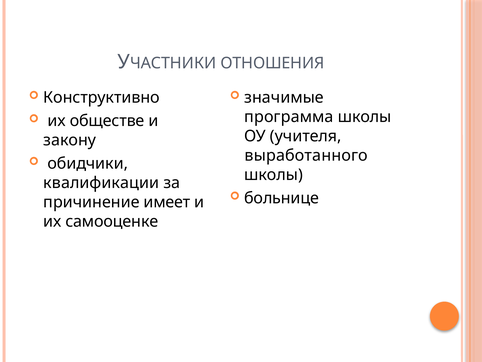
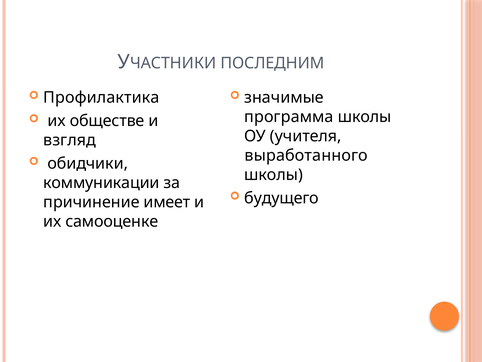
ОТНОШЕНИЯ: ОТНОШЕНИЯ -> ПОСЛЕДНИМ (272, 63)
Конструктивно: Конструктивно -> Профилактика (101, 97)
закону: закону -> взгляд (70, 140)
квалификации: квалификации -> коммуникации (101, 183)
больнице: больнице -> будущего (282, 198)
